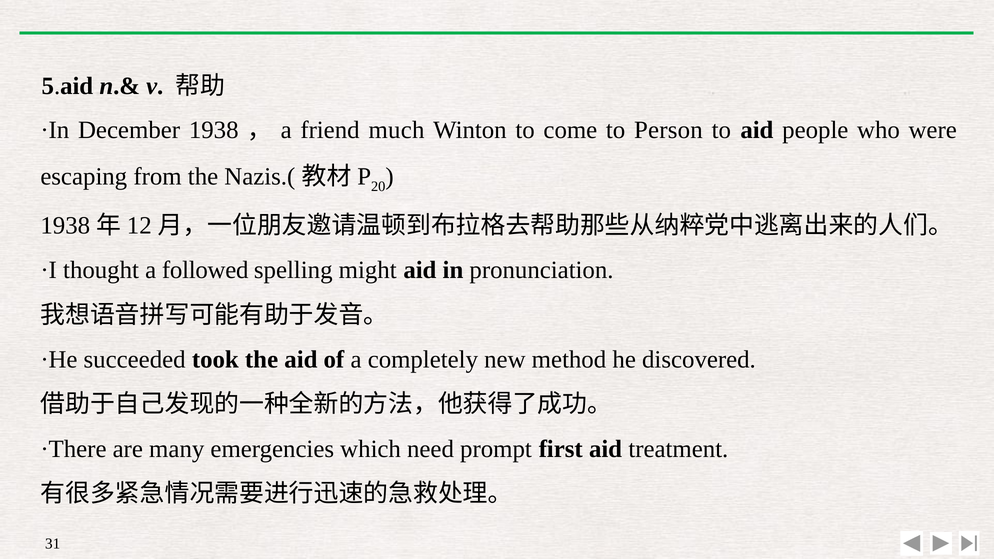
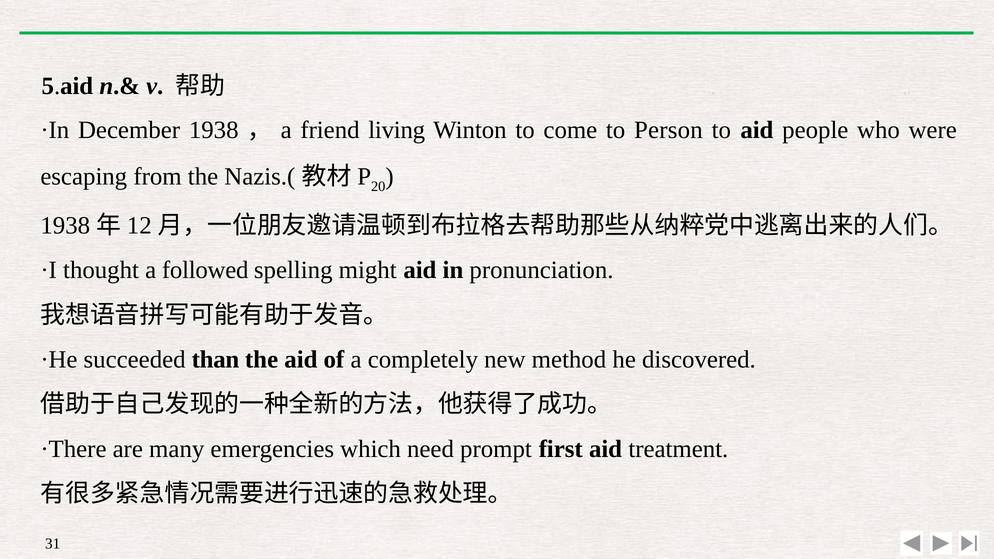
much: much -> living (397, 130)
took: took -> than (215, 360)
